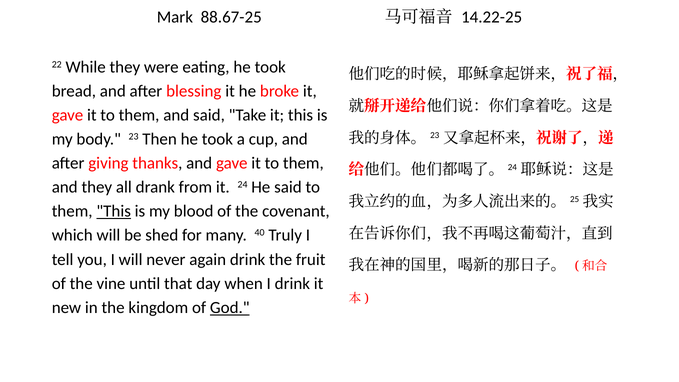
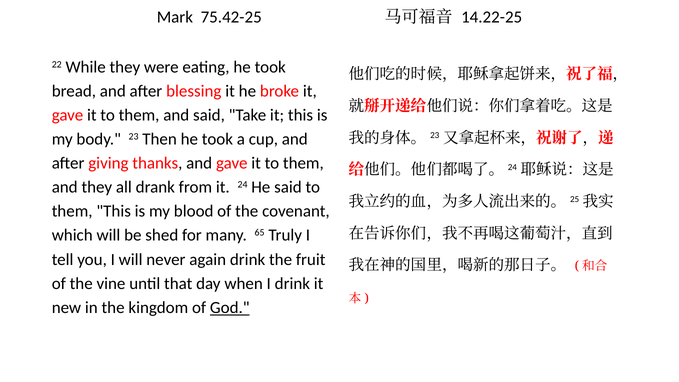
88.67-25: 88.67-25 -> 75.42-25 (231, 17)
This underline: present -> none (114, 211)
40: 40 -> 65 (260, 233)
